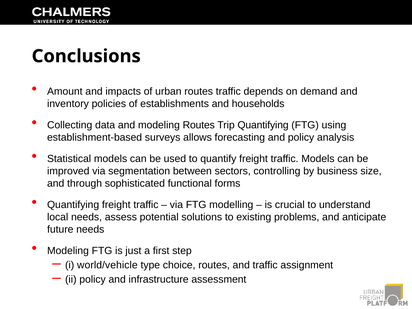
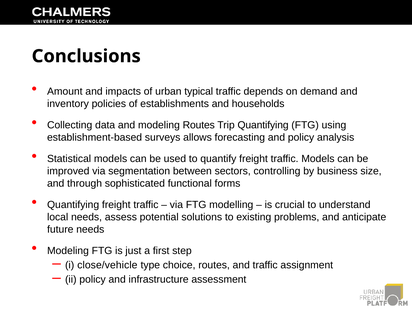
urban routes: routes -> typical (199, 91)
world/vehicle: world/vehicle -> close/vehicle (107, 265)
